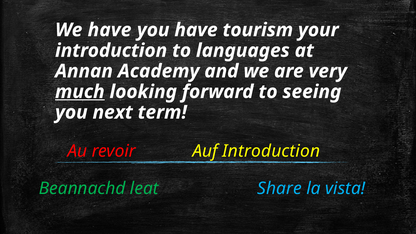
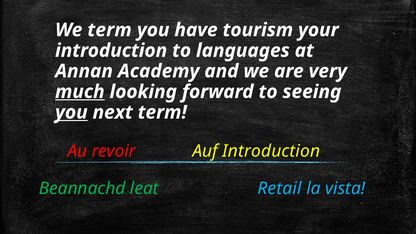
We have: have -> term (110, 30)
you underline: none -> present (71, 112)
Share: Share -> Retail (280, 189)
